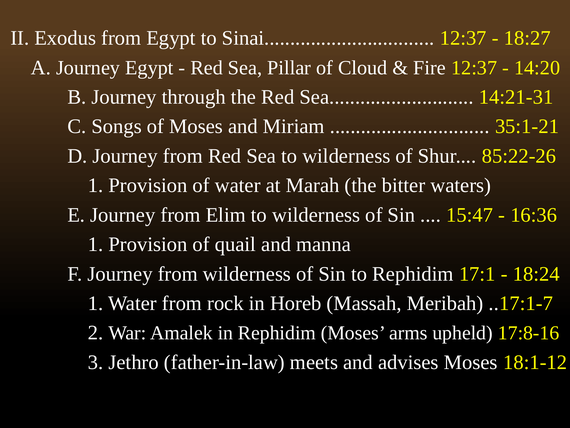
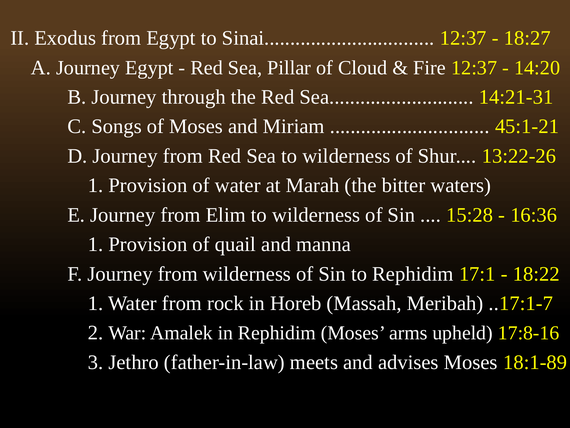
35:1-21: 35:1-21 -> 45:1-21 (527, 126)
85:22-26: 85:22-26 -> 13:22-26 (519, 156)
15:47: 15:47 -> 15:28 (470, 215)
18:24: 18:24 -> 18:22 (536, 274)
18:1-12: 18:1-12 -> 18:1-89 (535, 362)
